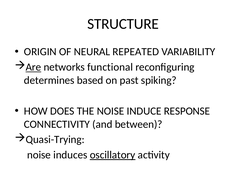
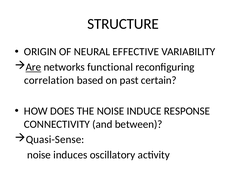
REPEATED: REPEATED -> EFFECTIVE (136, 52)
determines: determines -> correlation (49, 80)
spiking: spiking -> certain (159, 80)
Quasi-Trying: Quasi-Trying -> Quasi-Sense (55, 139)
oscillatory underline: present -> none (113, 154)
